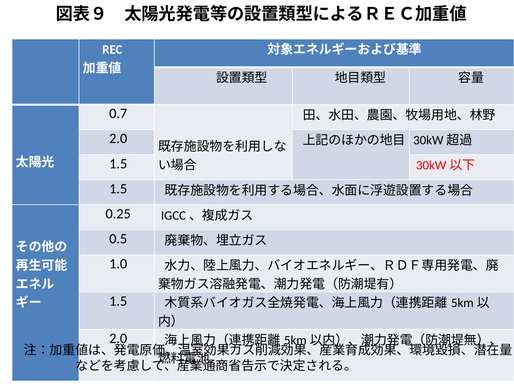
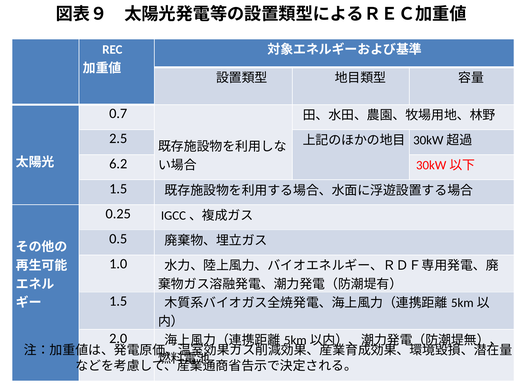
2.0: 2.0 -> 2.5 (118, 138)
1.5: 1.5 -> 6.2 (118, 163)
